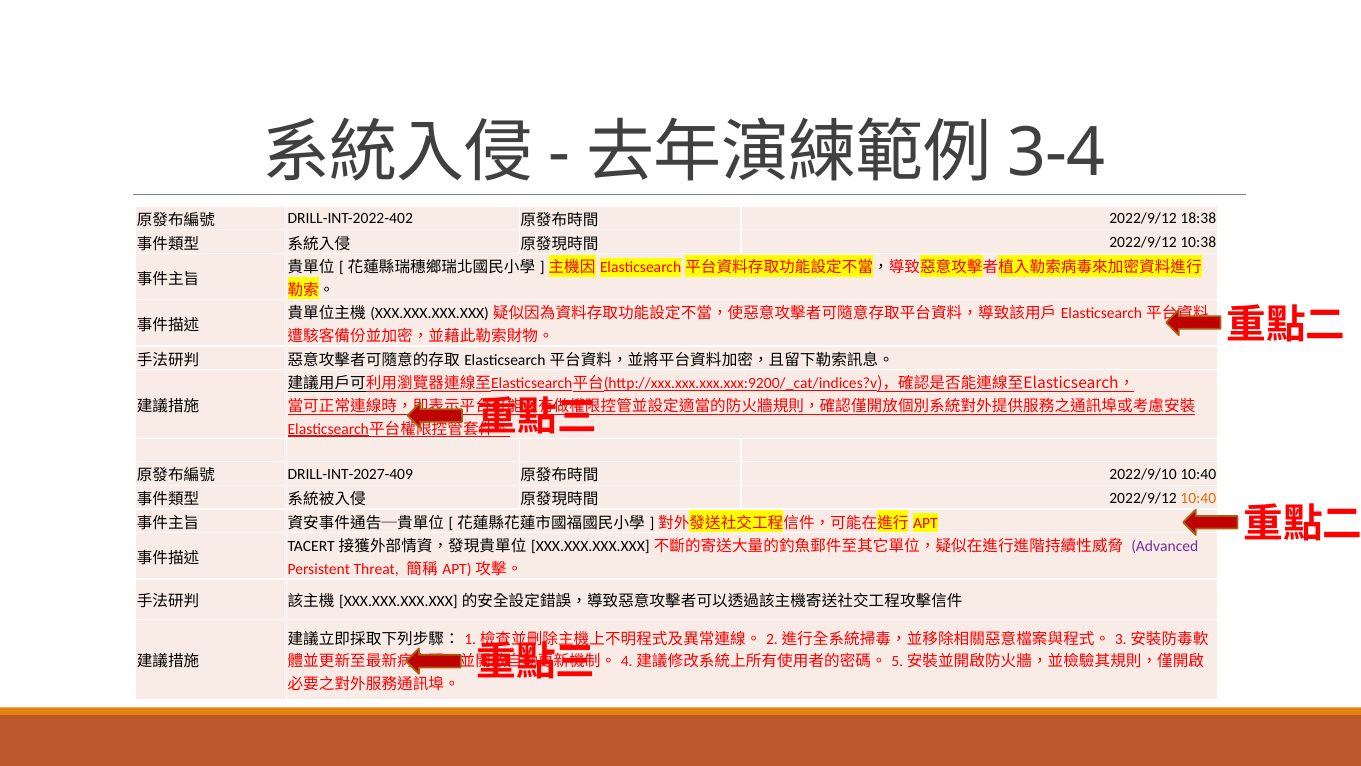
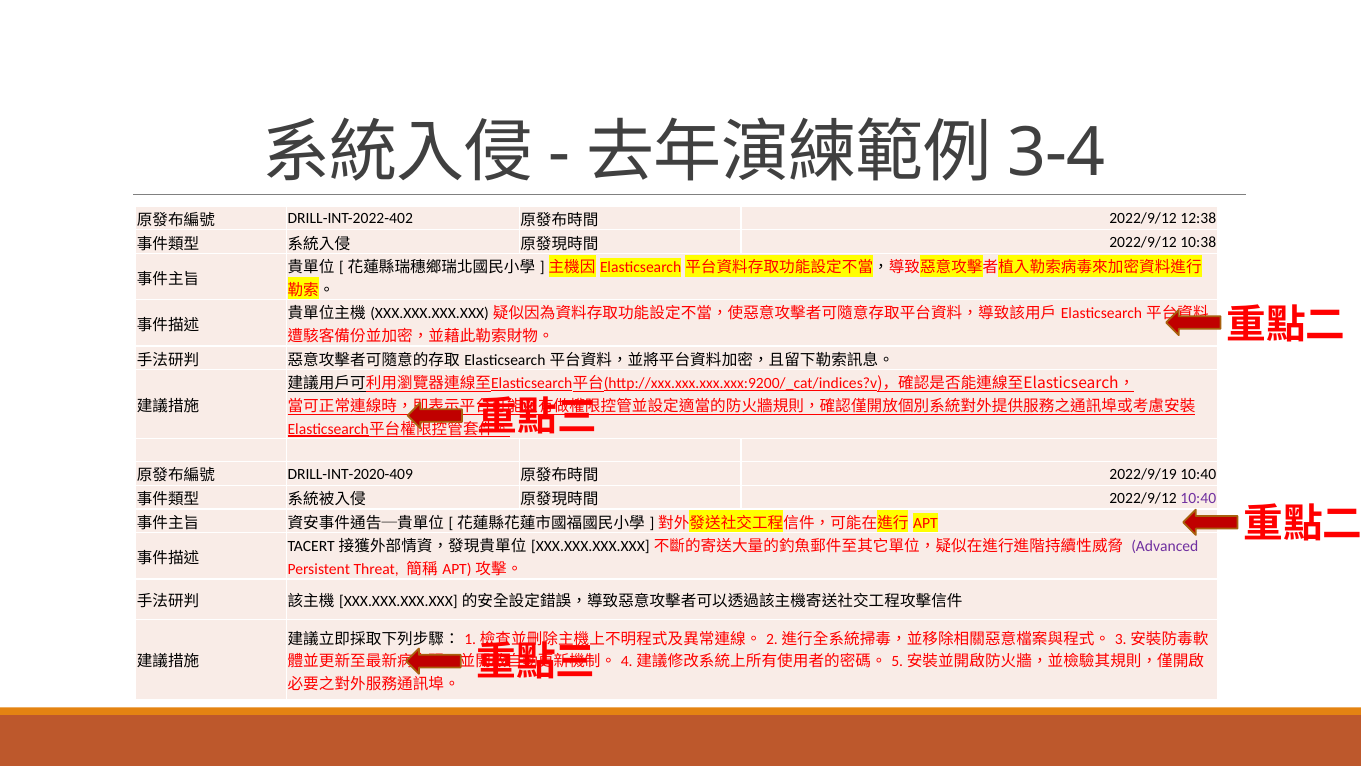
18:38: 18:38 -> 12:38 (1198, 219)
DRILL-INT-2027-409: DRILL-INT-2027-409 -> DRILL-INT-2020-409 (350, 474)
2022/9/10: 2022/9/10 -> 2022/9/19 (1143, 474)
10:40 colour: orange -> purple (1198, 498)
